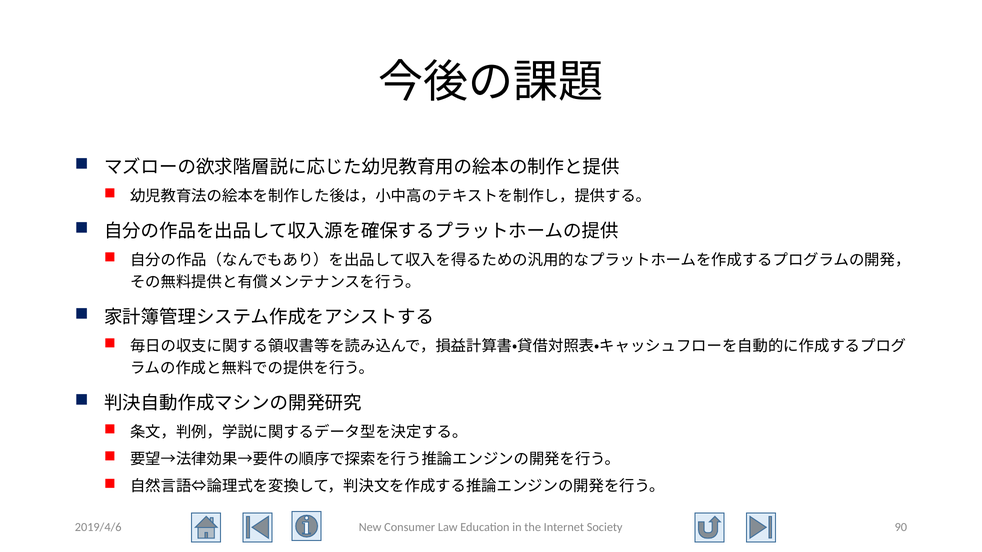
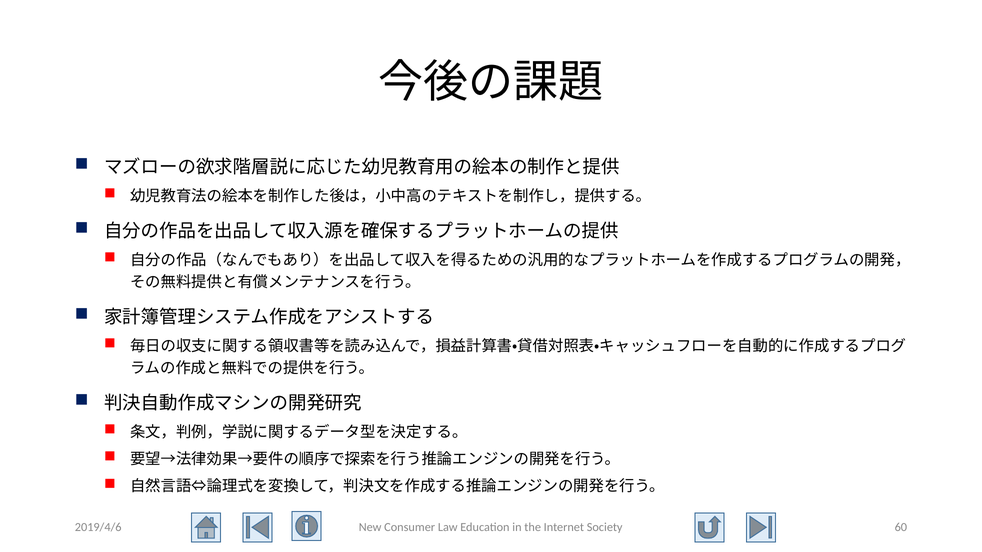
90: 90 -> 60 (901, 527)
